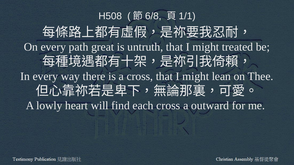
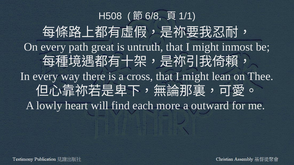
treated: treated -> inmost (238, 47)
each cross: cross -> more (168, 106)
